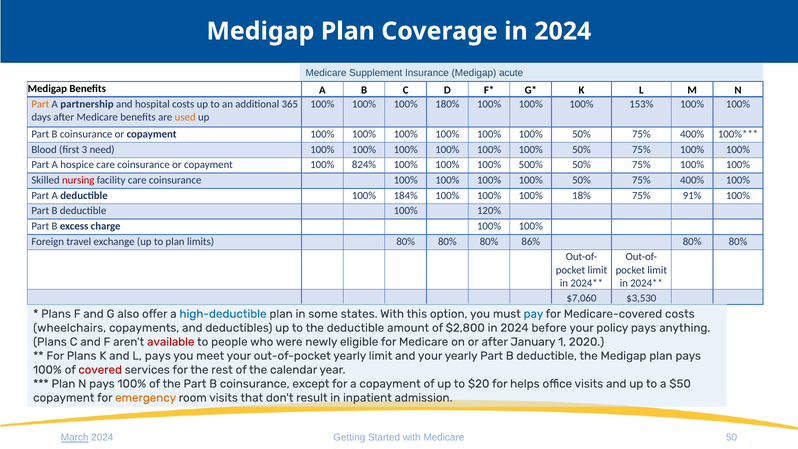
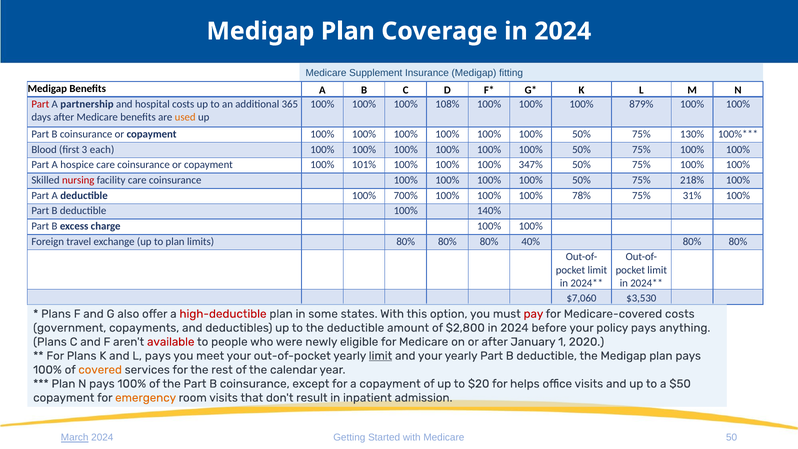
acute: acute -> fitting (511, 73)
Part colour: orange -> red (40, 104)
180%: 180% -> 108% (447, 104)
153%: 153% -> 879% (641, 104)
400%: 400% -> 130% (692, 134)
need: need -> each (102, 149)
824%: 824% -> 101% (364, 165)
500%: 500% -> 347% (531, 165)
400%: 400% -> 218% (692, 180)
184%: 184% -> 700% (406, 196)
18%: 18% -> 78% (582, 196)
91%: 91% -> 31% (692, 196)
120%: 120% -> 140% (489, 211)
86%: 86% -> 40% (531, 242)
high-deductible colour: blue -> red (223, 314)
pay colour: blue -> red (533, 314)
wheelchairs: wheelchairs -> government (70, 328)
limit underline: none -> present (380, 356)
covered colour: red -> orange (100, 370)
